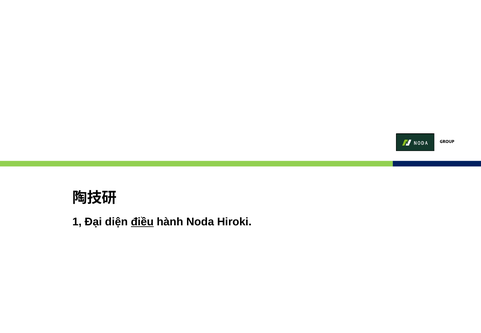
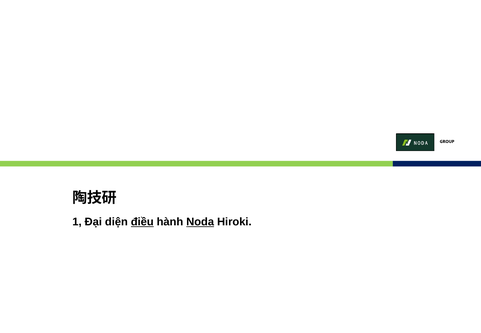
Noda underline: none -> present (200, 222)
